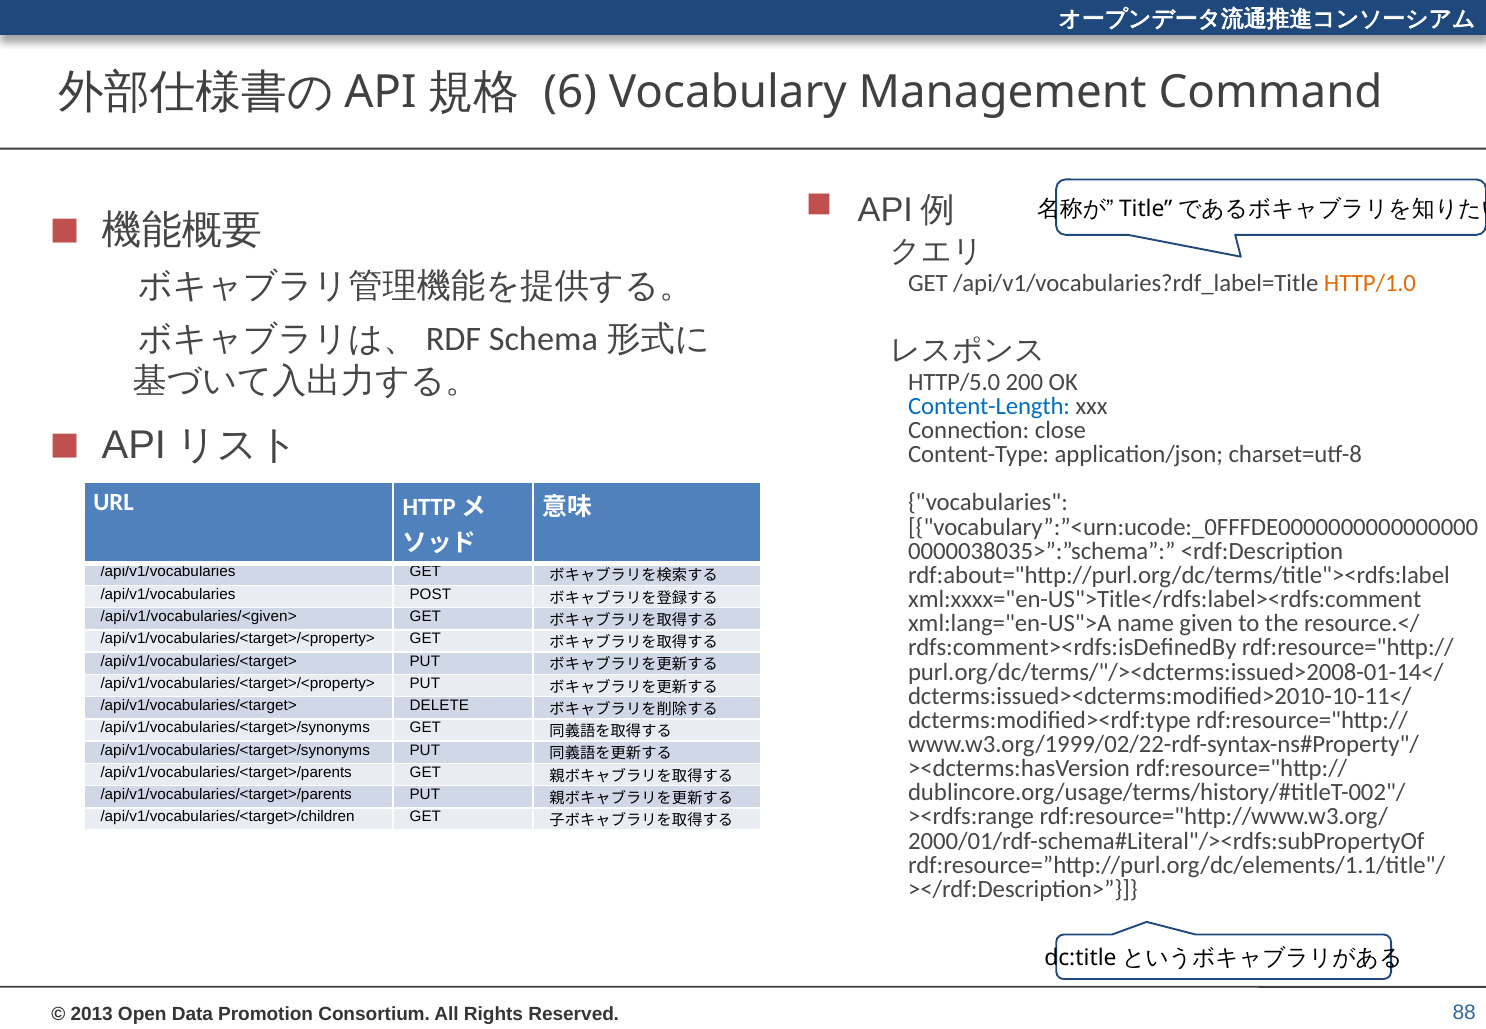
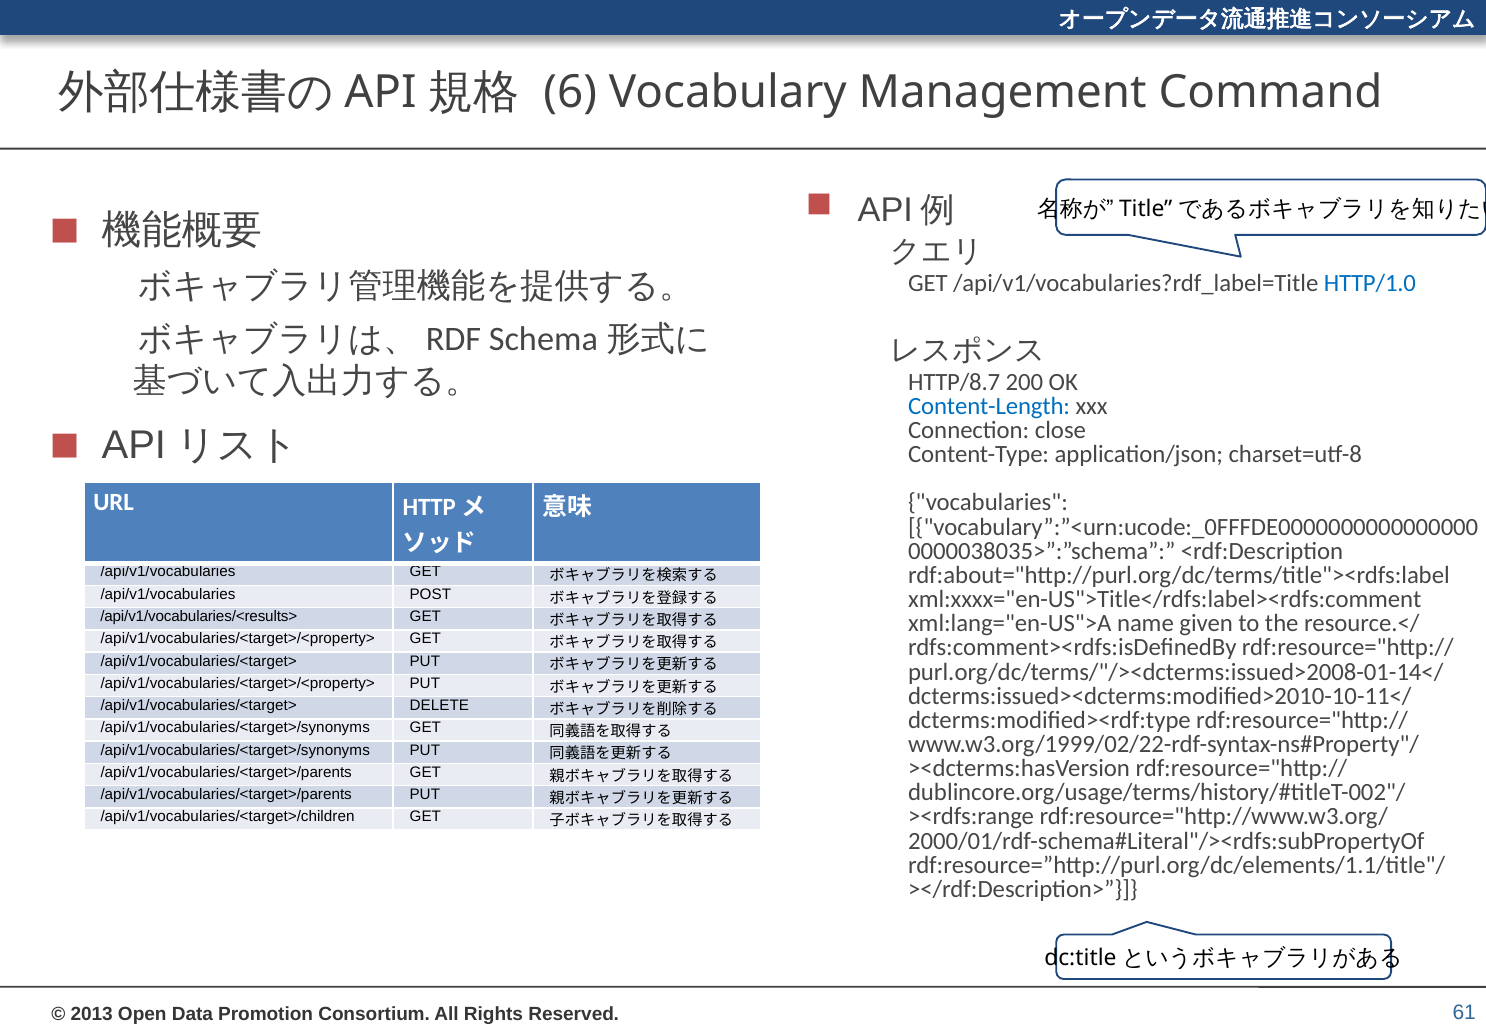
HTTP/1.0 colour: orange -> blue (1370, 283)
HTTP/5.0: HTTP/5.0 -> HTTP/8.7 (954, 382)
/api/v1/vocabularies/<given>: /api/v1/vocabularies/<given> -> /api/v1/vocabularies/<results> (199, 616)
88: 88 -> 61 (1464, 1013)
